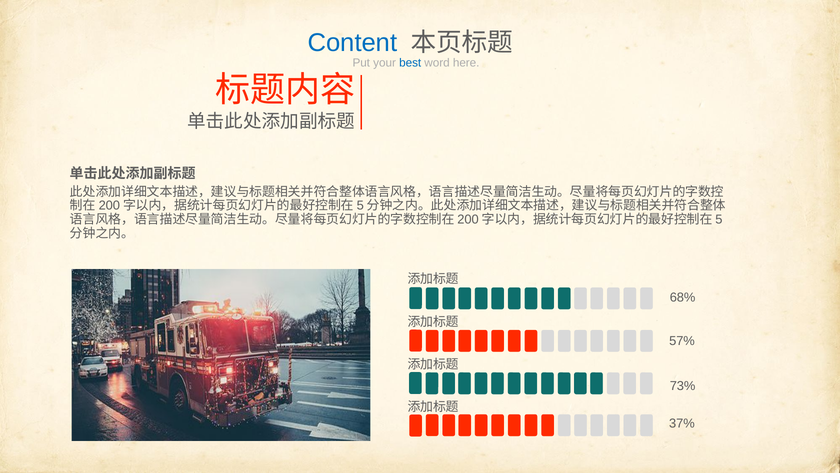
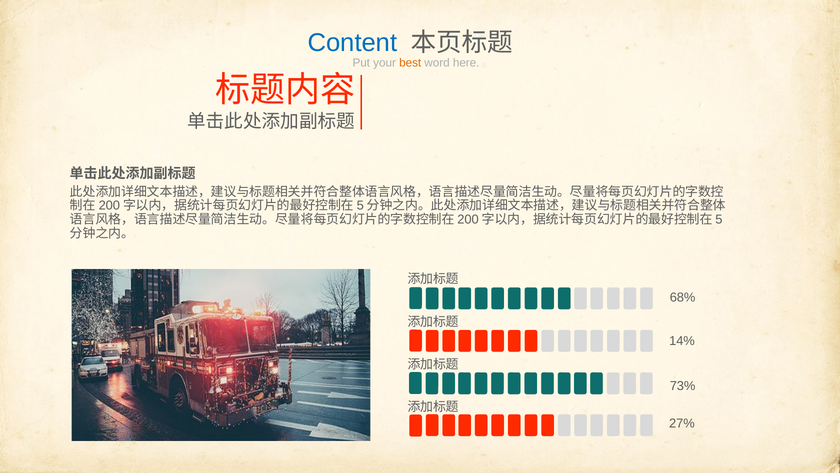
best colour: blue -> orange (410, 63)
57%: 57% -> 14% (682, 340)
37%: 37% -> 27% (682, 423)
